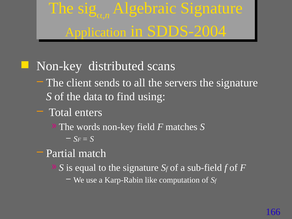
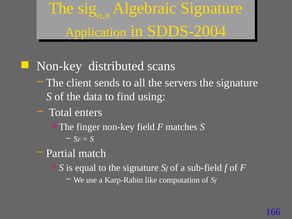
words: words -> finger (88, 127)
